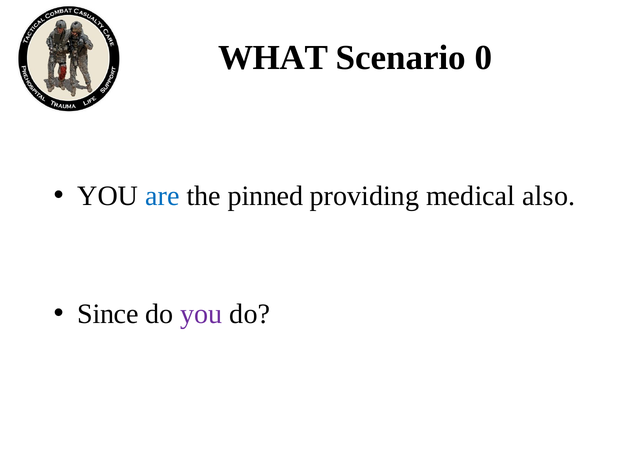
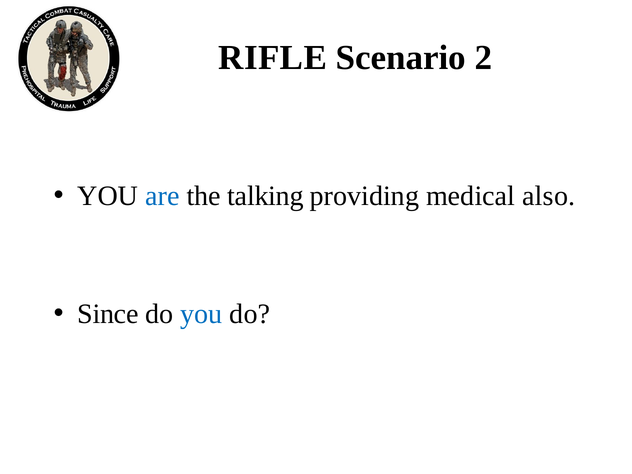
WHAT: WHAT -> RIFLE (273, 58)
0: 0 -> 2 (484, 58)
pinned: pinned -> talking (266, 196)
you colour: purple -> blue (201, 314)
